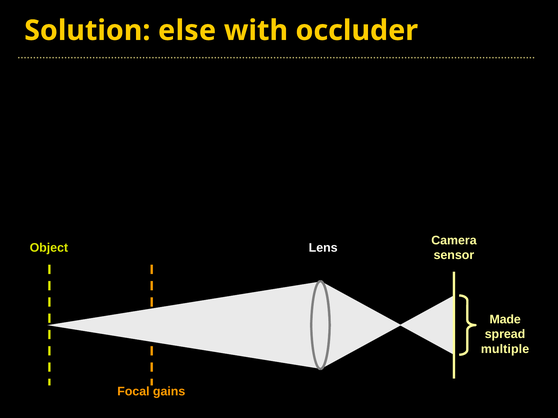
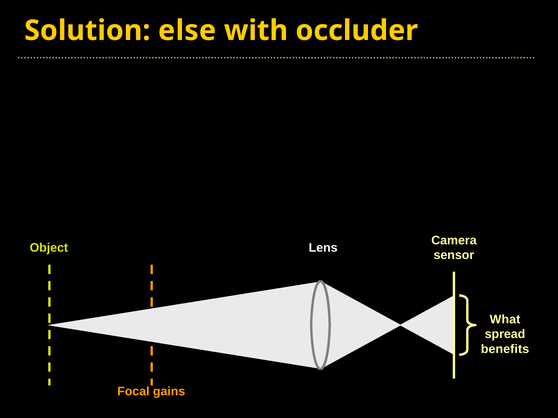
Made: Made -> What (505, 320)
multiple: multiple -> benefits (505, 349)
